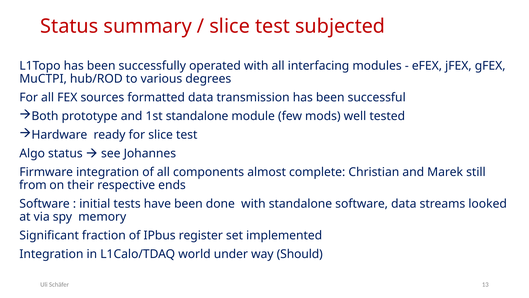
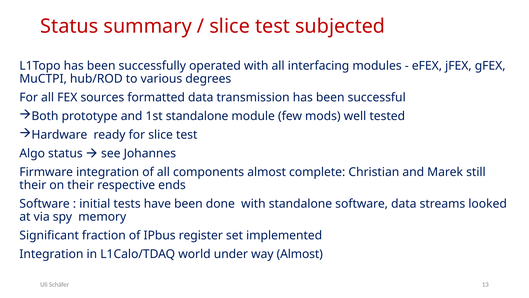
from: from -> their (33, 185)
way Should: Should -> Almost (300, 254)
